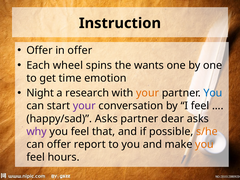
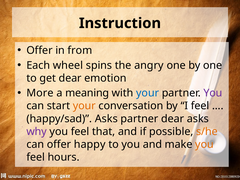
in offer: offer -> from (80, 50)
wants: wants -> angry (149, 65)
get time: time -> dear (70, 78)
Night: Night -> More (40, 93)
research: research -> meaning (87, 93)
your colour: orange -> blue (148, 93)
You colour: blue -> purple (213, 93)
your colour: purple -> orange (84, 106)
report: report -> happy (90, 144)
